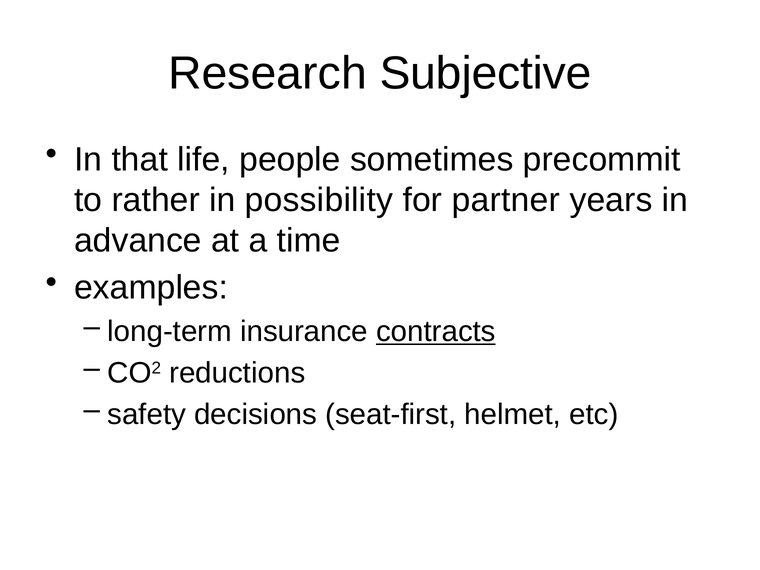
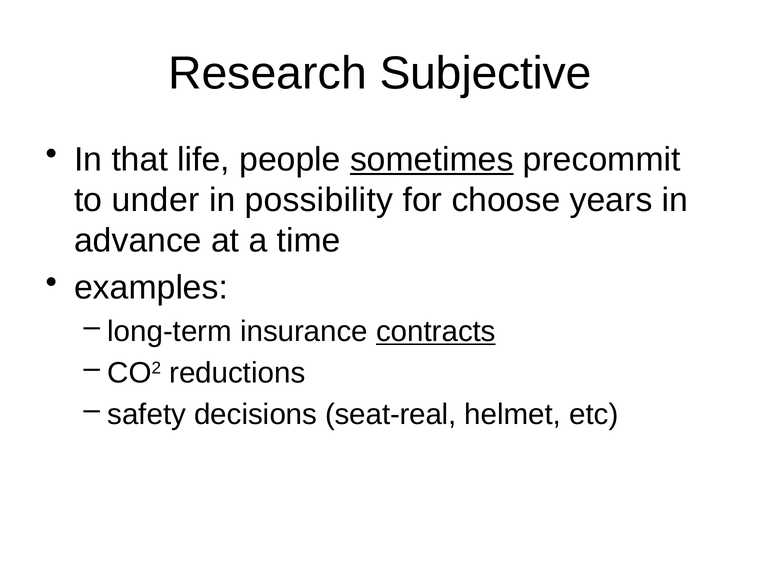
sometimes underline: none -> present (432, 159)
rather: rather -> under (156, 200)
partner: partner -> choose (506, 200)
seat-first: seat-first -> seat-real (391, 414)
